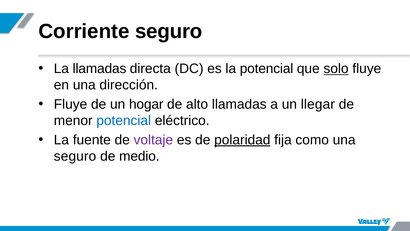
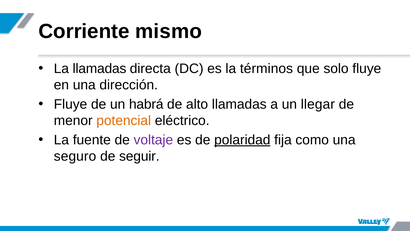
Corriente seguro: seguro -> mismo (169, 31)
la potencial: potencial -> términos (266, 69)
solo underline: present -> none (336, 69)
hogar: hogar -> habrá (146, 104)
potencial colour: blue -> orange (124, 121)
medio: medio -> seguir (139, 156)
